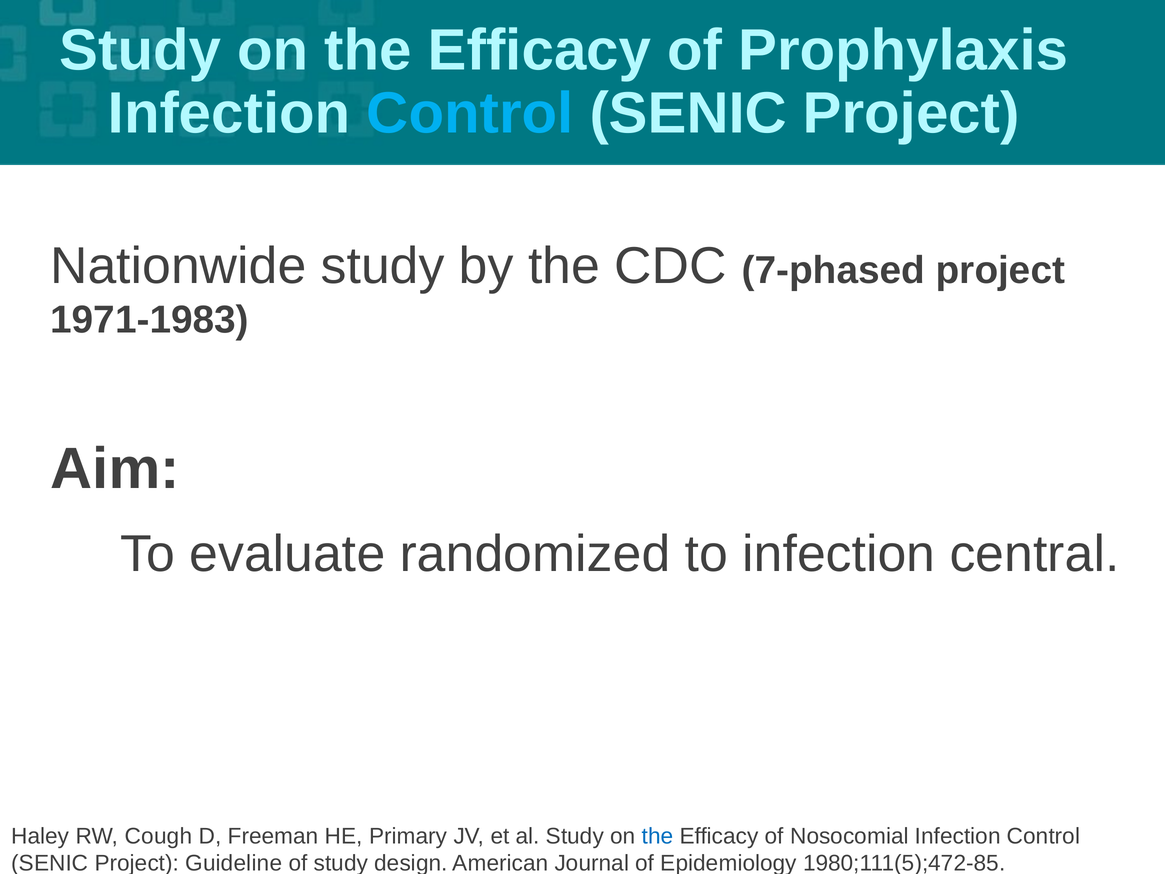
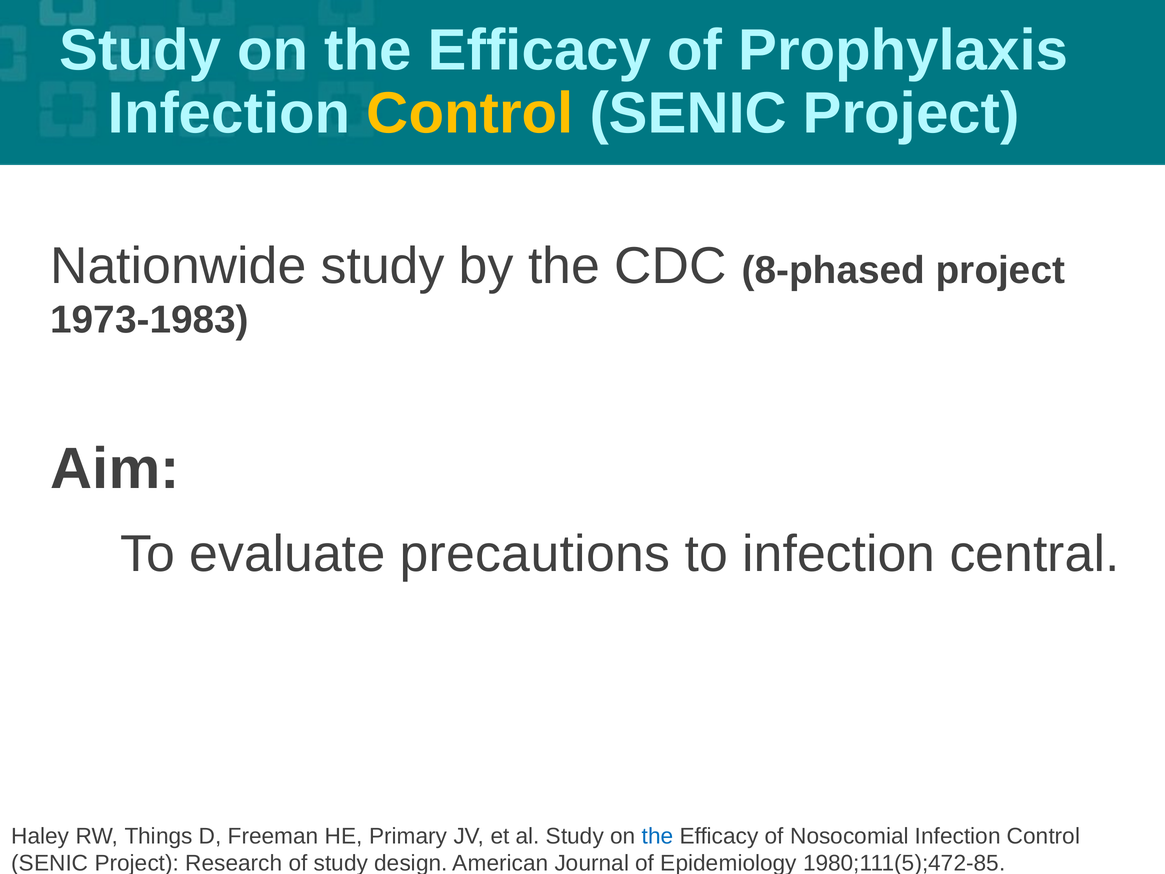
Control colour: light blue -> yellow (470, 114)
7-phased: 7-phased -> 8-phased (833, 271)
1971-1983: 1971-1983 -> 1973-1983 (150, 320)
randomized: randomized -> precautions (535, 554)
Cough: Cough -> Things (159, 836)
Guideline: Guideline -> Research (234, 863)
